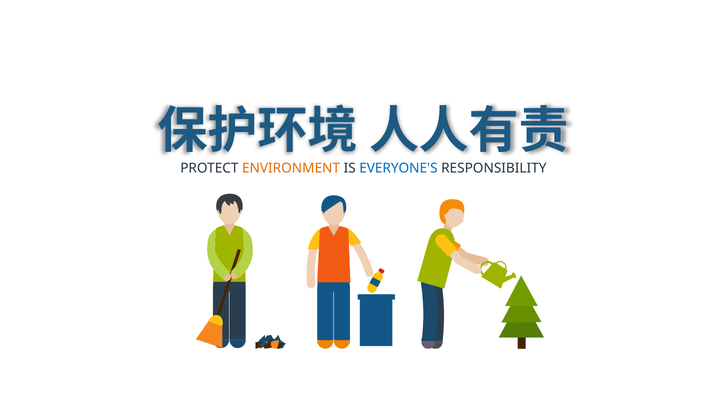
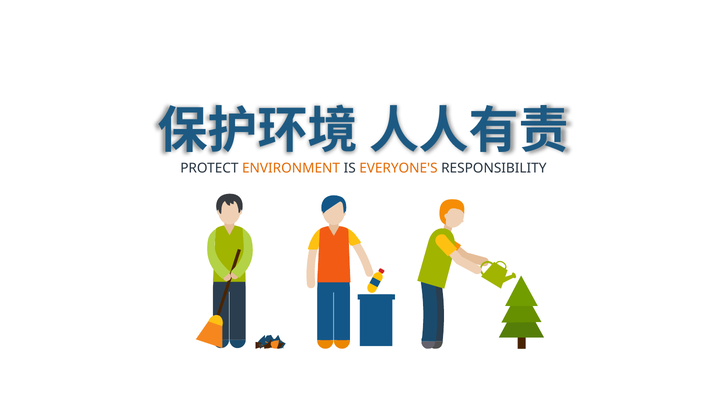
EVERYONE'S colour: blue -> orange (398, 168)
